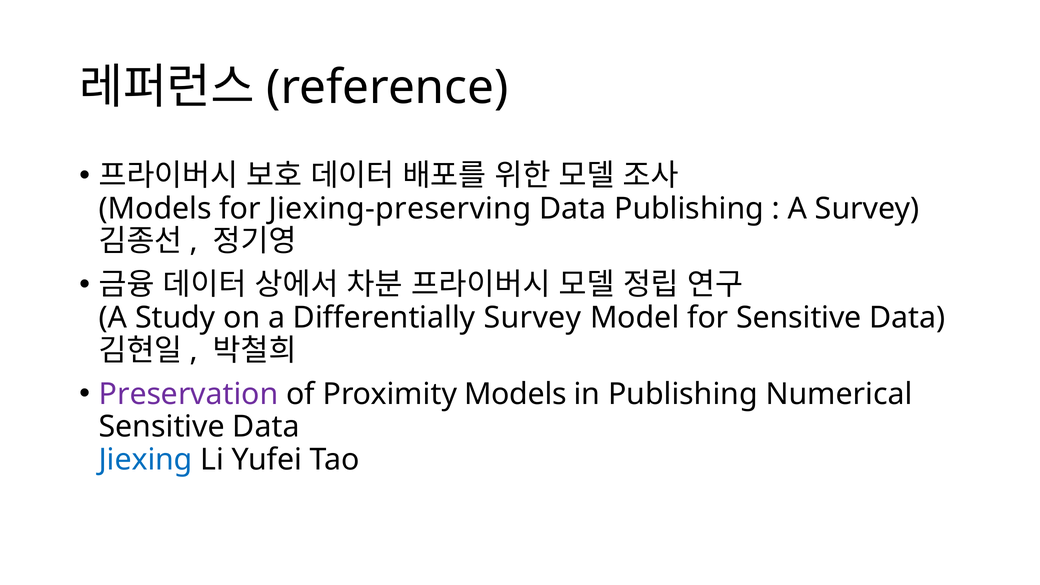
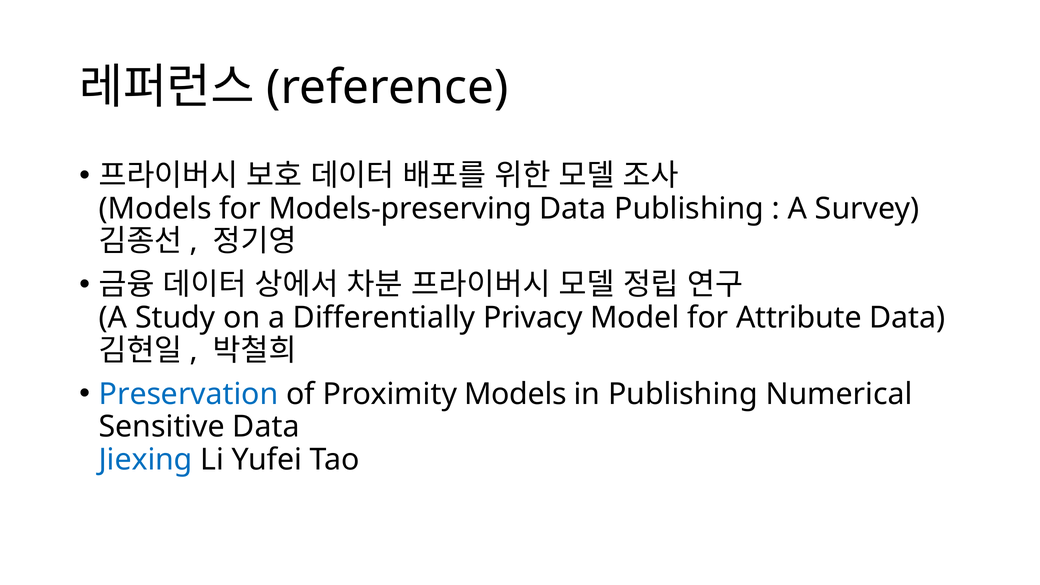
Jiexing-preserving: Jiexing-preserving -> Models-preserving (400, 209)
Differentially Survey: Survey -> Privacy (533, 318)
for Sensitive: Sensitive -> Attribute (799, 318)
Preservation colour: purple -> blue (189, 394)
